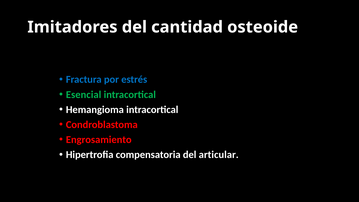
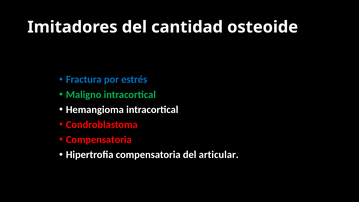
Esencial: Esencial -> Maligno (84, 95)
Engrosamiento: Engrosamiento -> Compensatoria (99, 140)
